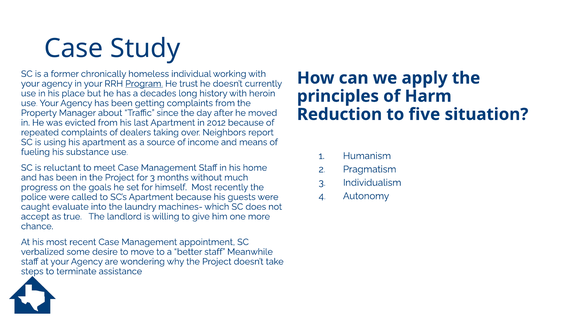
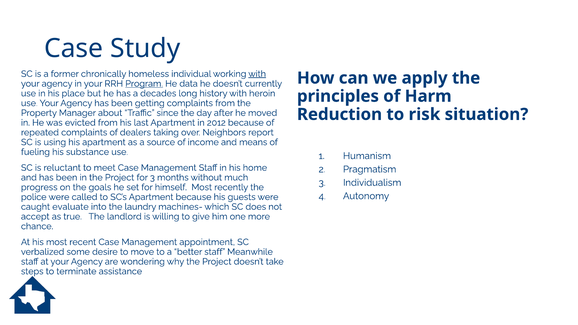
with underline: none -> present (257, 74)
trust: trust -> data (189, 84)
five: five -> risk (424, 114)
